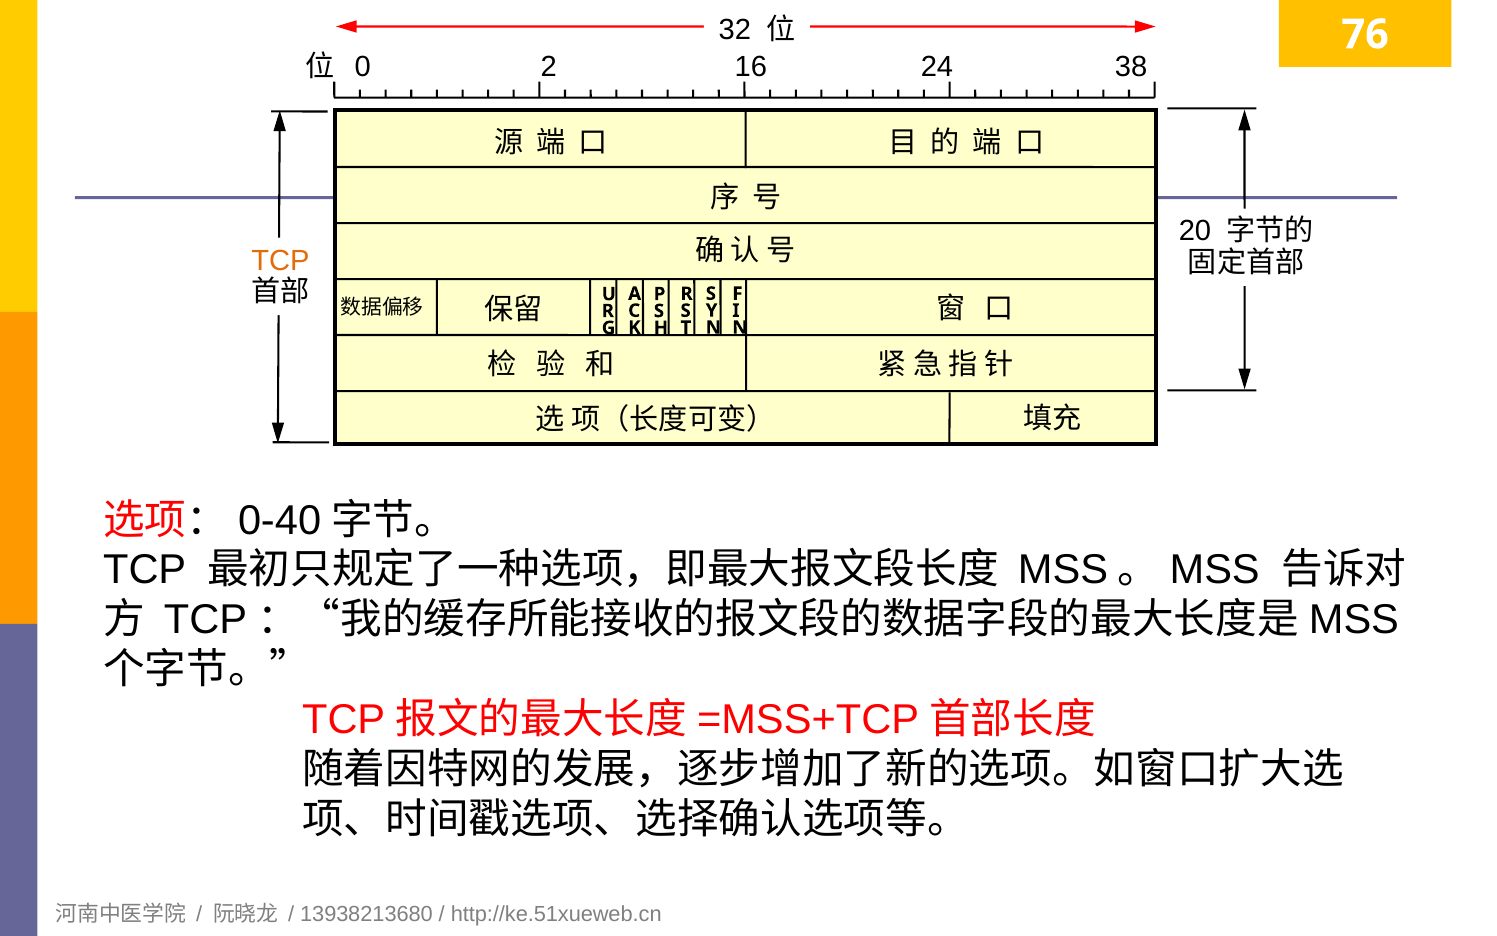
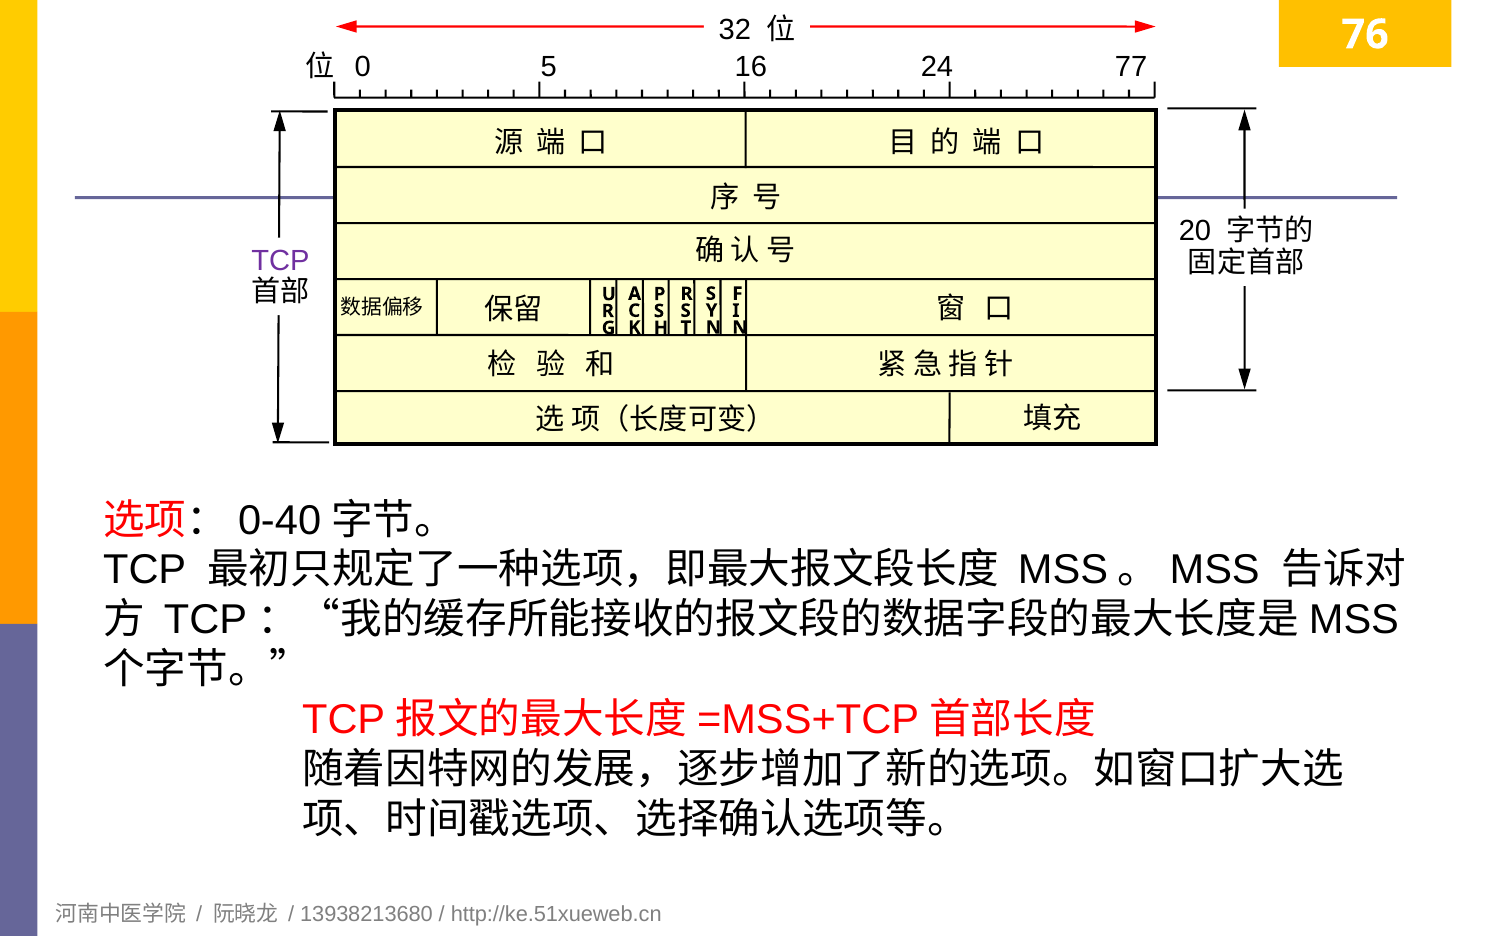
2: 2 -> 5 (549, 67)
38: 38 -> 77 (1131, 67)
TCP colour: orange -> purple (280, 260)
